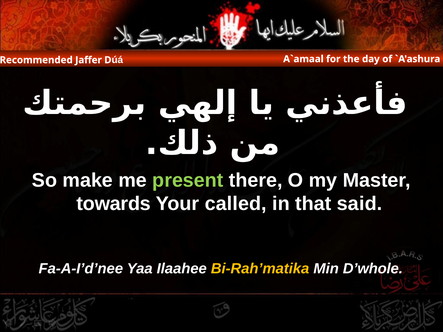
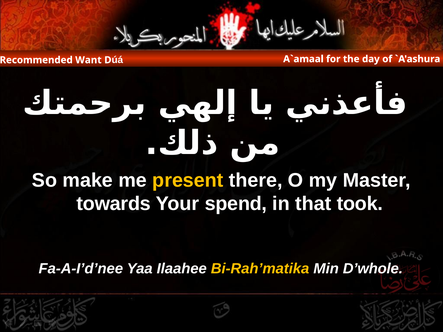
Jaffer: Jaffer -> Want (88, 60)
present colour: light green -> yellow (188, 180)
called: called -> spend (236, 204)
said: said -> took (360, 204)
